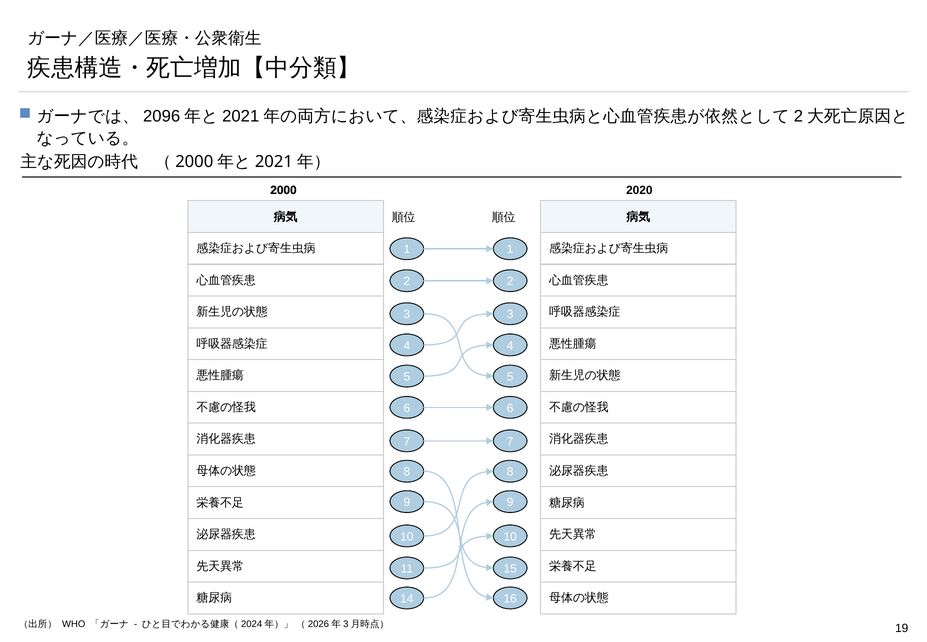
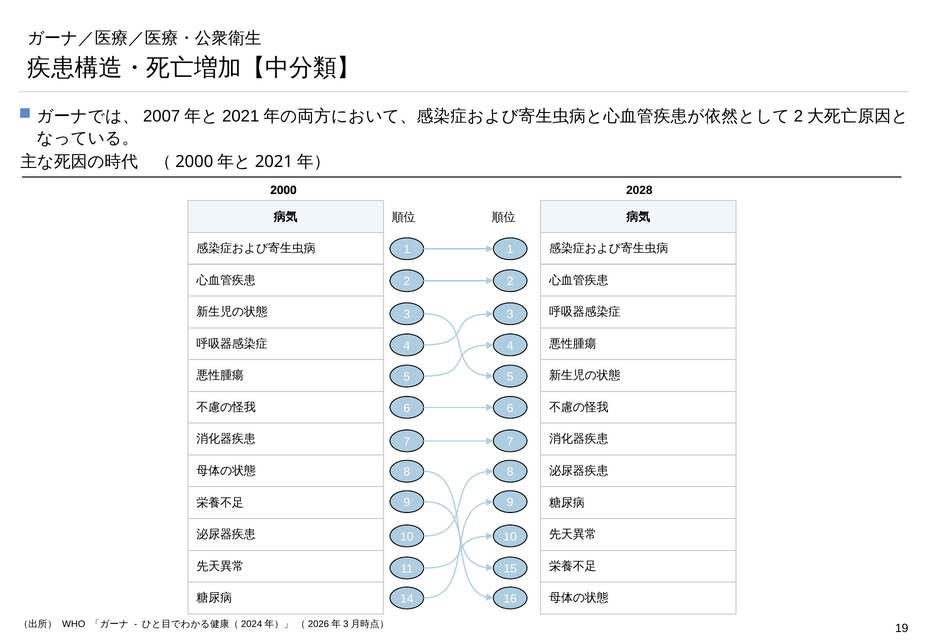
2096: 2096 -> 2007 (162, 116)
2020: 2020 -> 2028 (639, 190)
